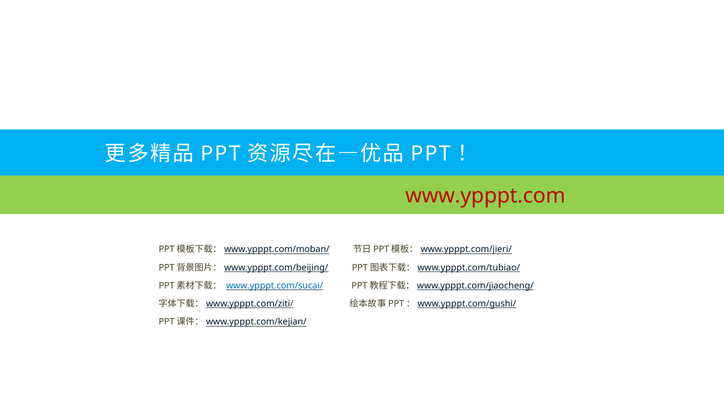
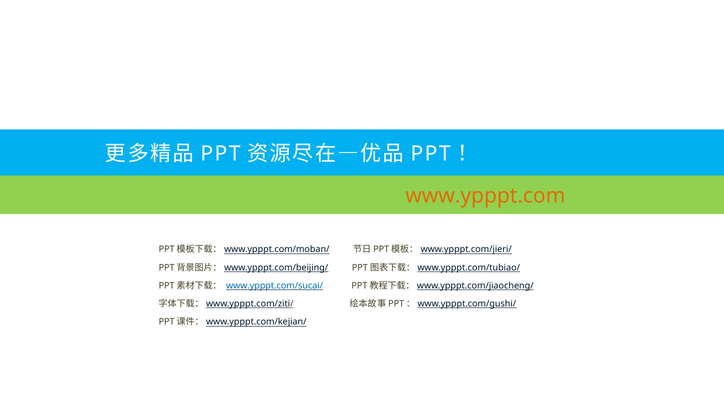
www.ypppt.com colour: red -> orange (485, 196)
